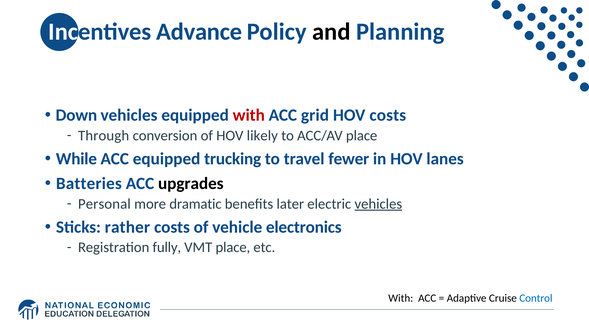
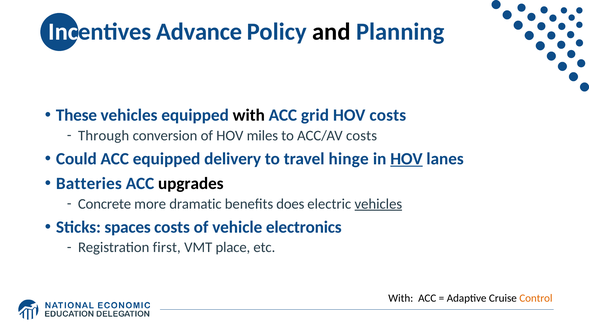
Down: Down -> These (76, 115)
with colour: red -> black (249, 115)
likely: likely -> miles (262, 136)
ACC/AV place: place -> costs (362, 136)
While: While -> Could (76, 159)
trucking: trucking -> delivery (233, 159)
fewer: fewer -> hinge (349, 159)
HOV underline: none -> present (406, 159)
Personal: Personal -> Concrete (105, 204)
later: later -> does (290, 204)
rather: rather -> spaces (128, 227)
fully: fully -> first (167, 248)
Control colour: blue -> orange (536, 299)
